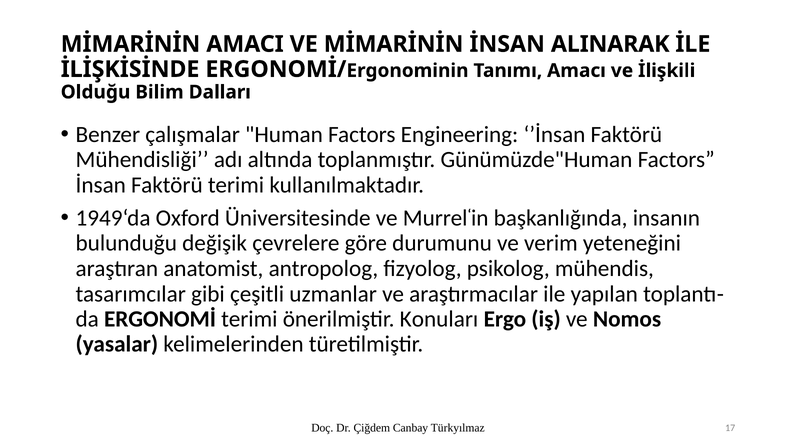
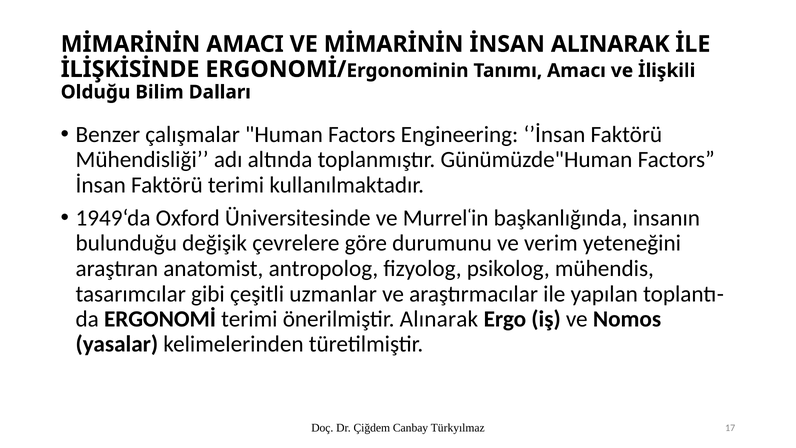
Konuları: Konuları -> Alınarak (439, 319)
